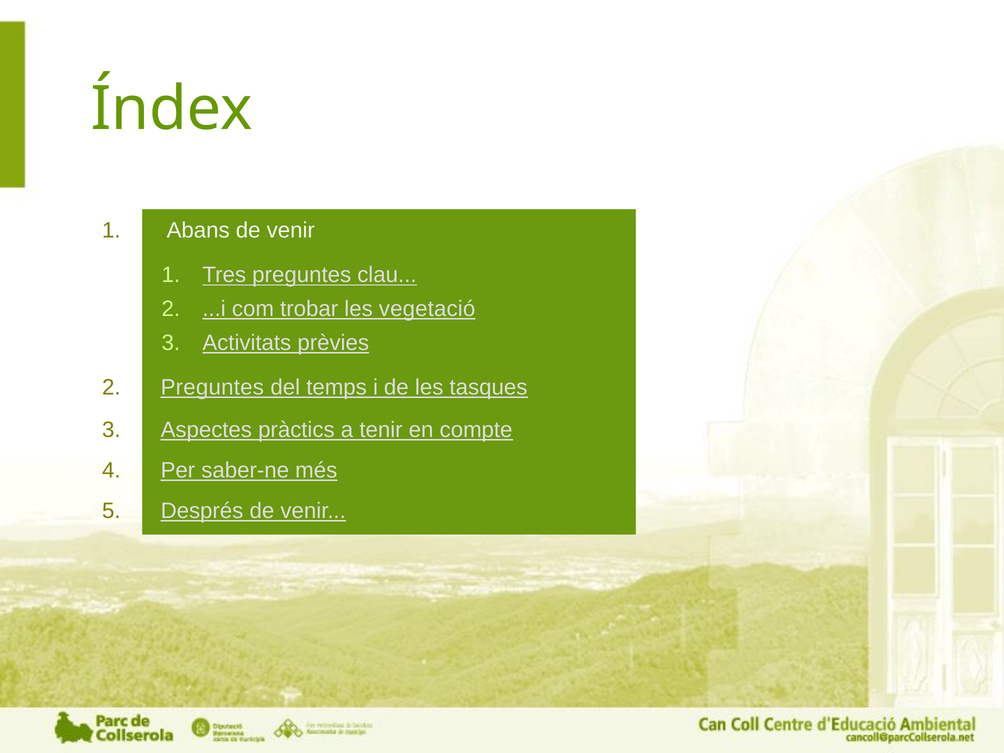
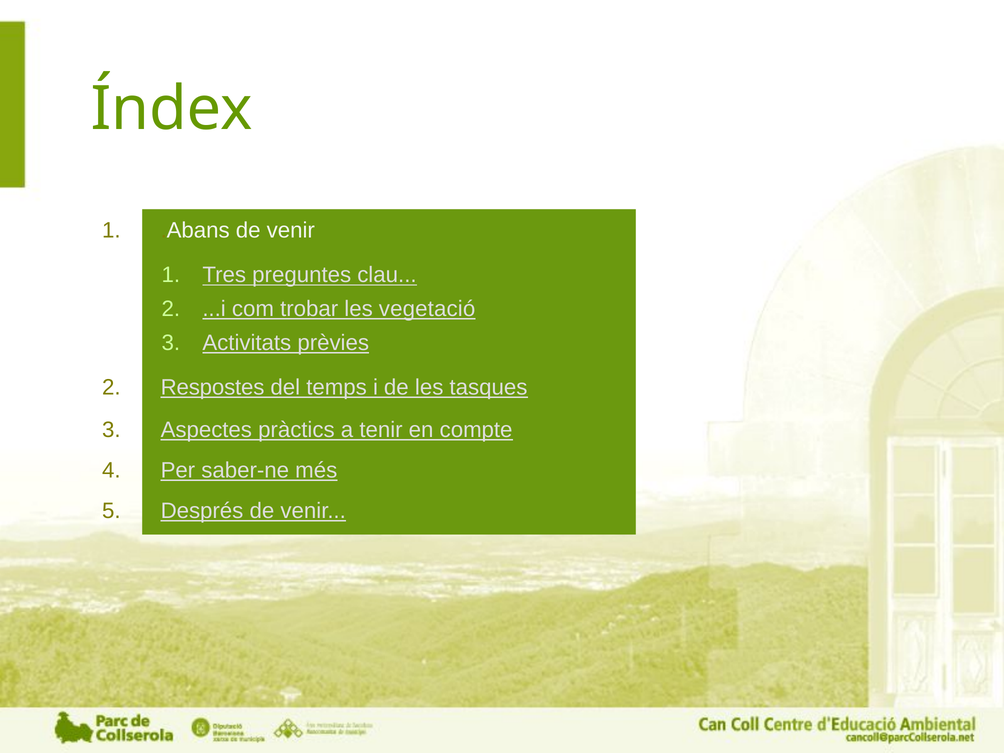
Preguntes: Preguntes -> Respostes (213, 387)
